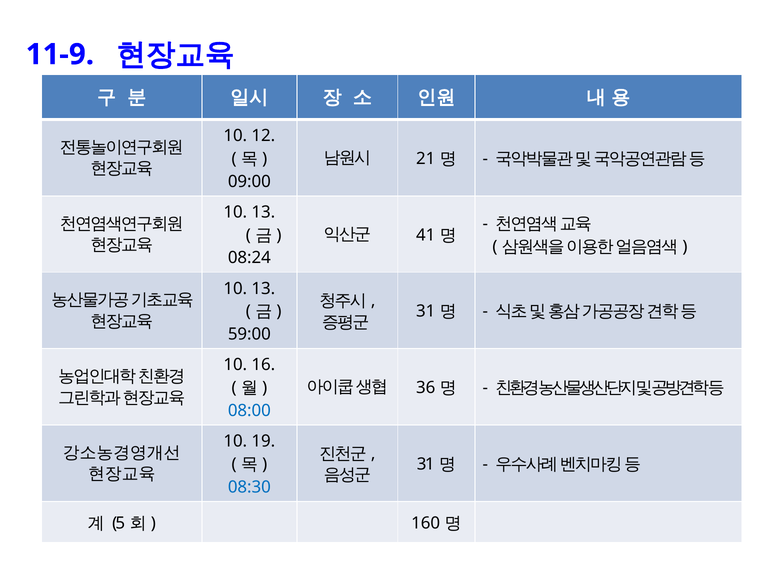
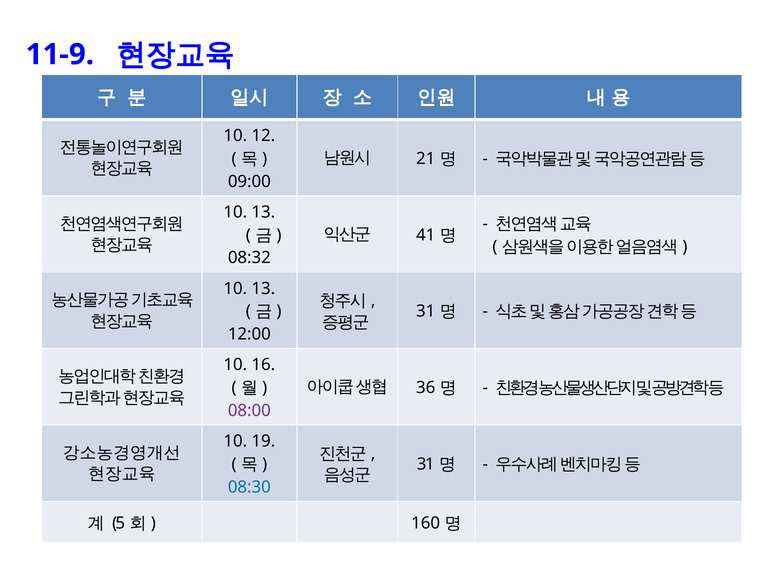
08:24: 08:24 -> 08:32 (249, 258)
59:00: 59:00 -> 12:00 (249, 334)
08:00 colour: blue -> purple (249, 411)
